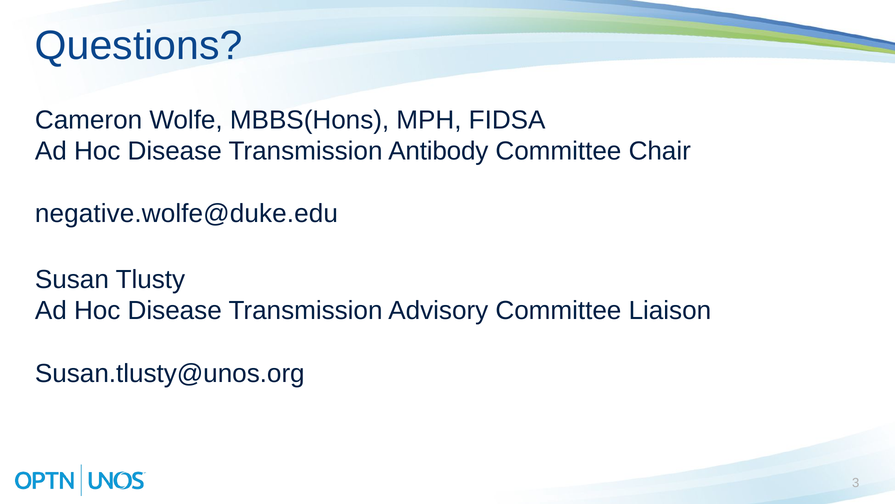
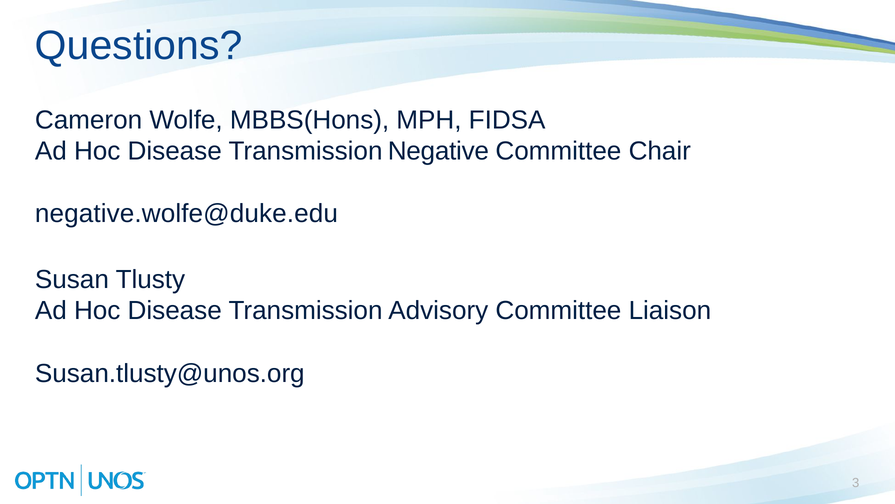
Antibody: Antibody -> Negative (438, 151)
